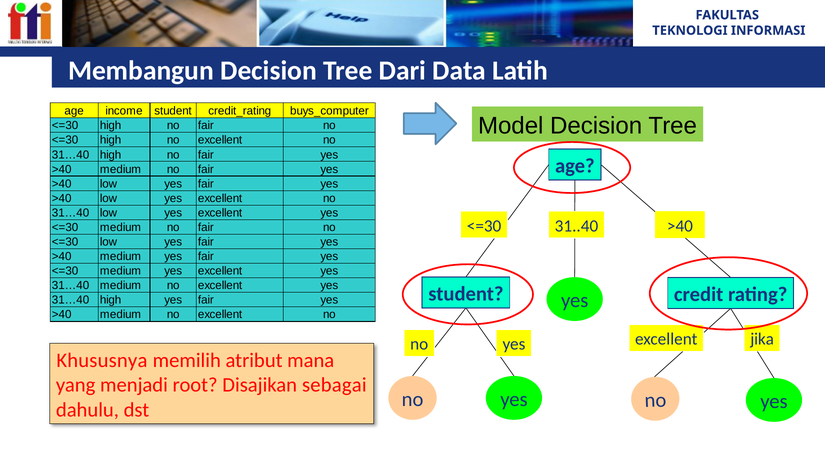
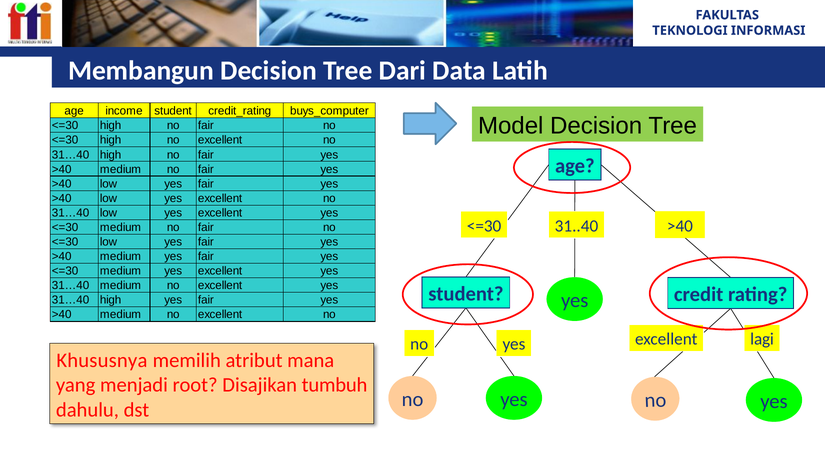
jika: jika -> lagi (762, 339)
sebagai: sebagai -> tumbuh (335, 385)
